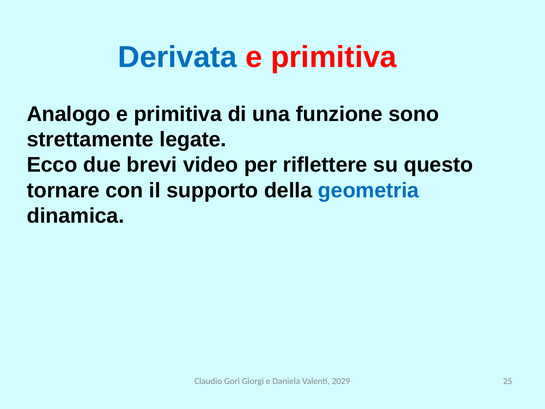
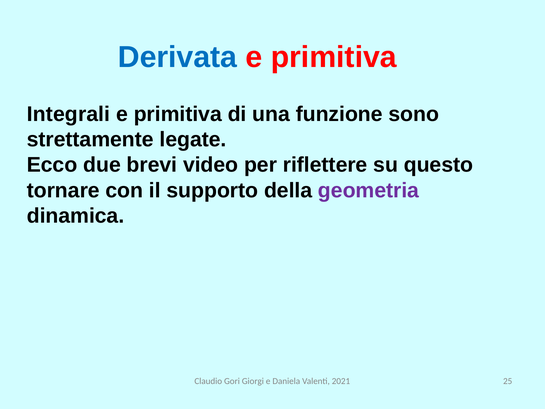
Analogo: Analogo -> Integrali (68, 114)
geometria colour: blue -> purple (369, 190)
2029: 2029 -> 2021 (341, 381)
